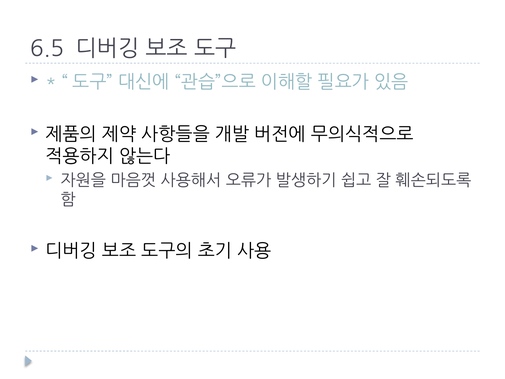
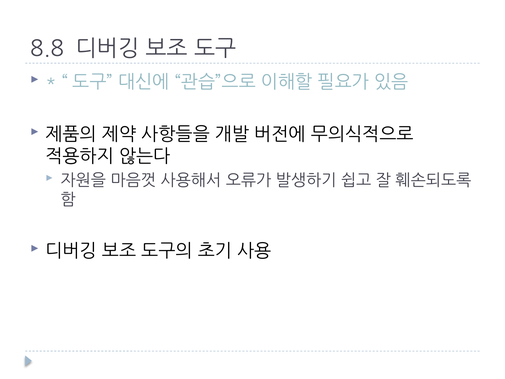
6.5: 6.5 -> 8.8 (47, 49)
